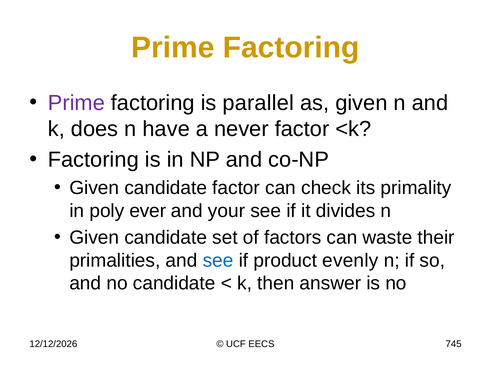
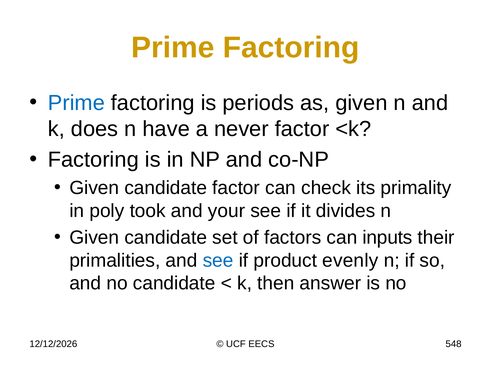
Prime colour: purple -> blue (76, 103)
parallel: parallel -> periods (258, 103)
ever: ever -> took (148, 211)
waste: waste -> inputs (388, 238)
745: 745 -> 548 (454, 344)
